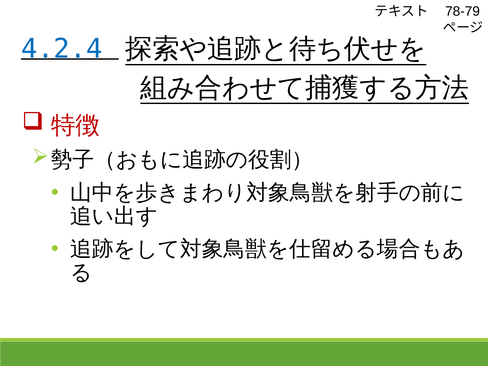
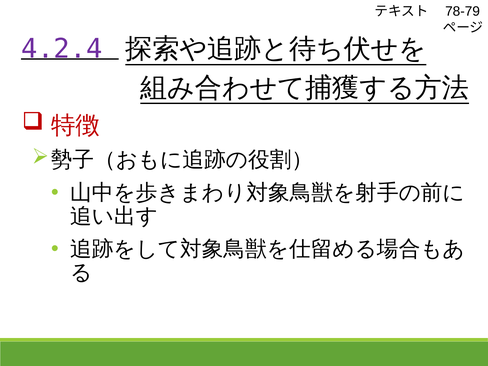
4.2.4 colour: blue -> purple (62, 49)
